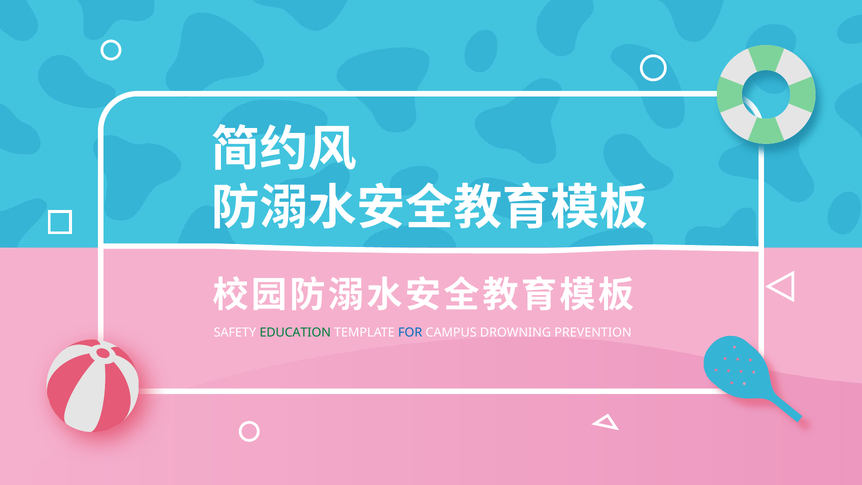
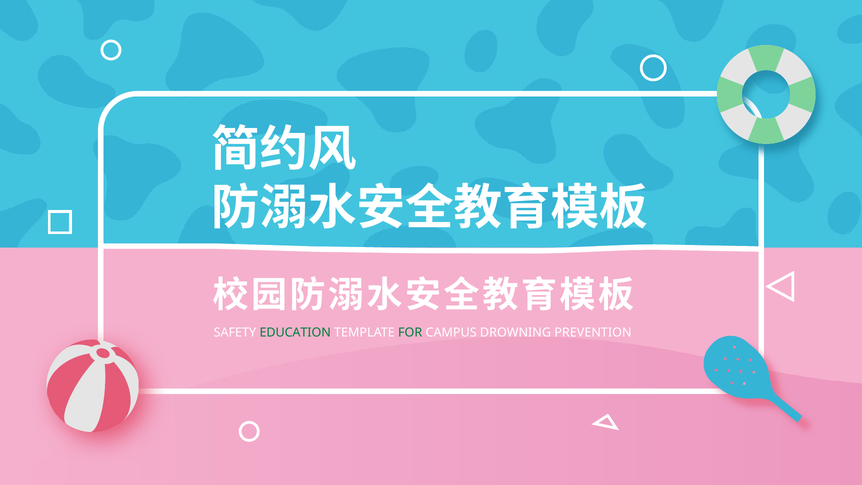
FOR colour: blue -> green (410, 332)
